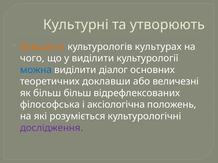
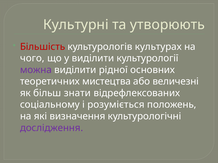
Більшість colour: orange -> red (43, 47)
можна colour: blue -> purple (36, 70)
діалог: діалог -> рідної (113, 70)
доклавши: доклавши -> мистецтва (107, 82)
більш більш: більш -> знати (77, 93)
філософська: філософська -> соціальному (50, 105)
аксіологічна: аксіологічна -> розуміється (116, 105)
розуміється: розуміється -> визначення (77, 117)
